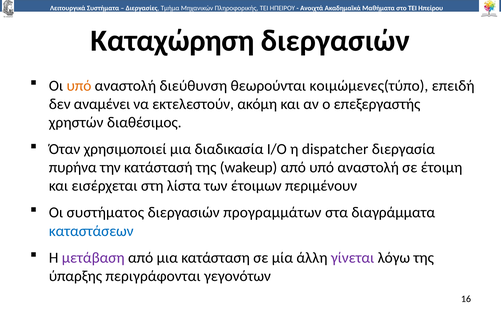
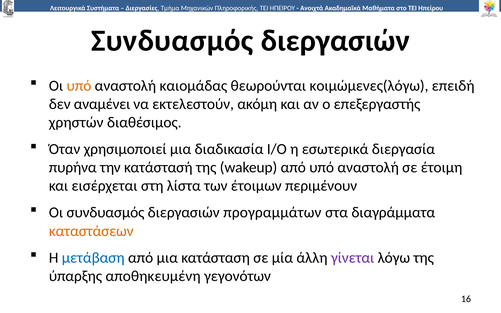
Καταχώρηση: Καταχώρηση -> Συνδυασμός (172, 41)
διεύθυνση: διεύθυνση -> καιομάδας (193, 86)
κοιμώμενες(τύπο: κοιμώμενες(τύπο -> κοιμώμενες(λόγω (369, 86)
dispatcher: dispatcher -> εσωτερικά (335, 149)
Οι συστήματος: συστήματος -> συνδυασμός (105, 213)
καταστάσεων colour: blue -> orange (91, 231)
μετάβαση colour: purple -> blue (93, 258)
περιγράφονται: περιγράφονται -> αποθηκευμένη (153, 276)
